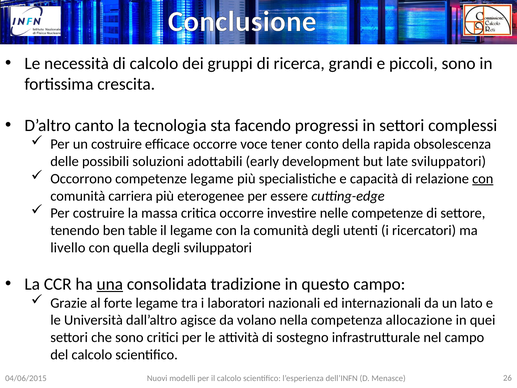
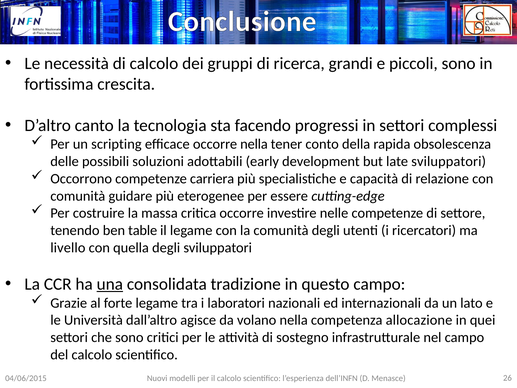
un costruire: costruire -> scripting (116, 144)
occorre voce: voce -> nella (254, 144)
competenze legame: legame -> carriera (212, 179)
con underline: present -> none (483, 179)
carriera: carriera -> guidare (130, 196)
